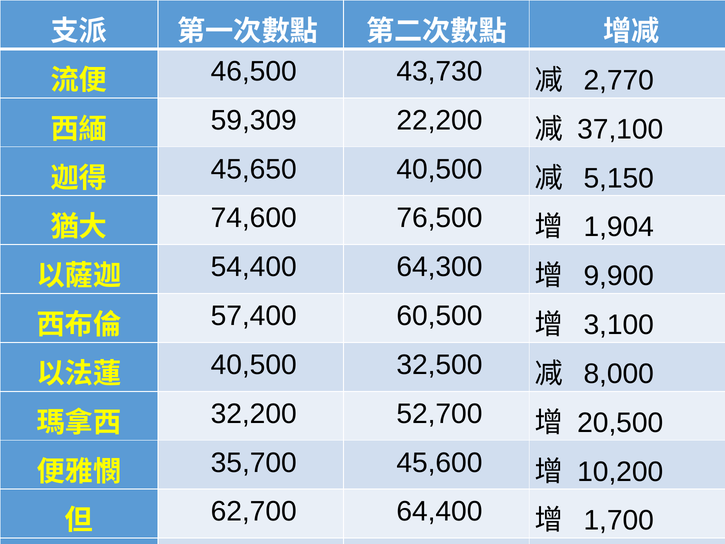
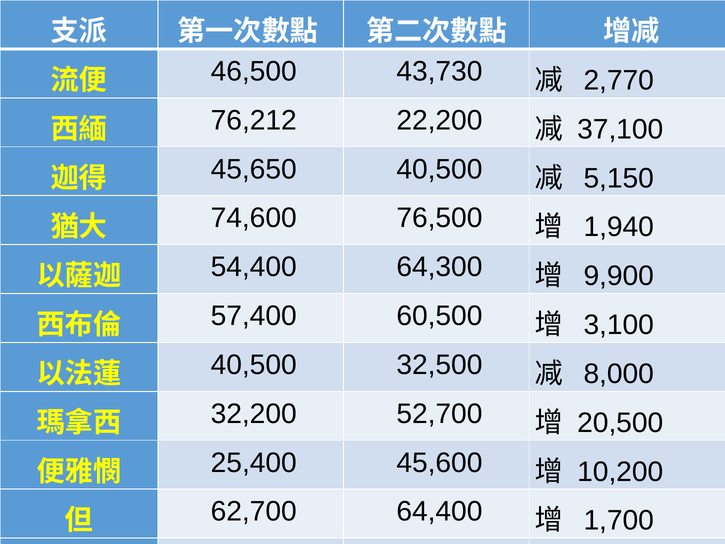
59,309: 59,309 -> 76,212 (254, 120)
1,904: 1,904 -> 1,940 (619, 227)
35,700: 35,700 -> 25,400 (254, 463)
